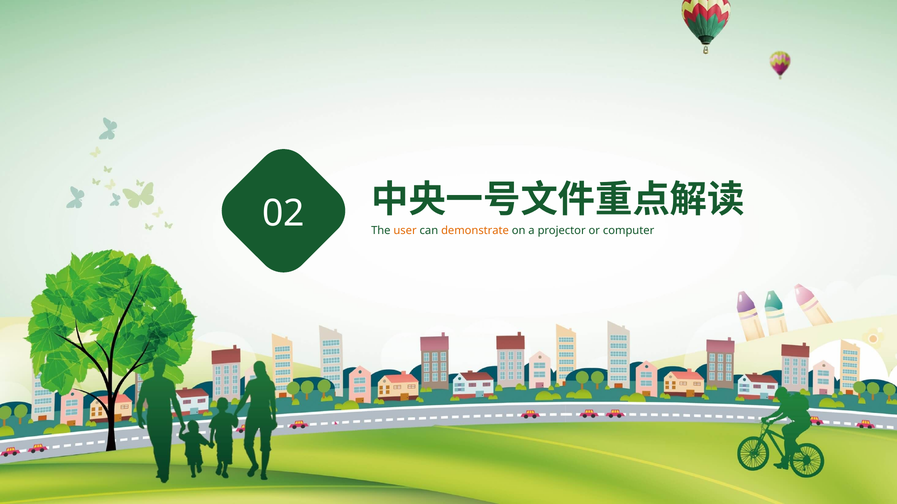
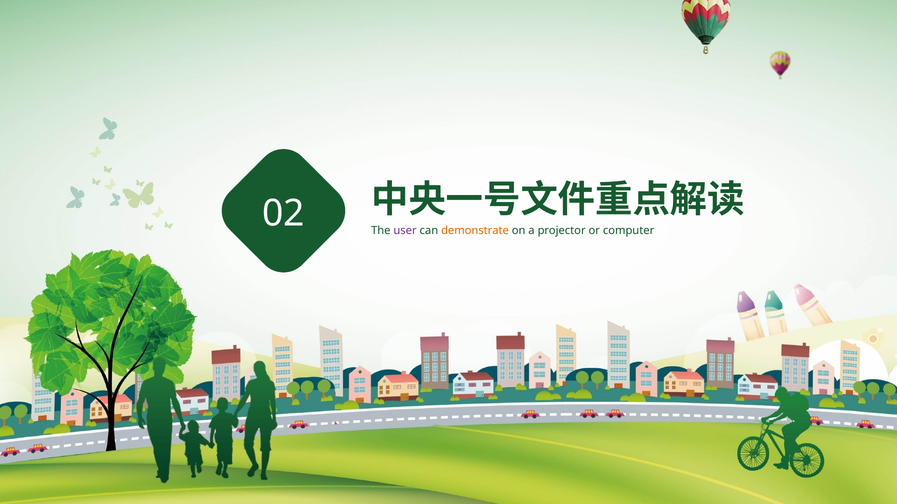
user colour: orange -> purple (405, 231)
